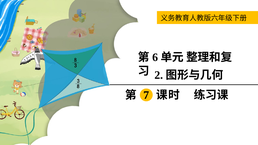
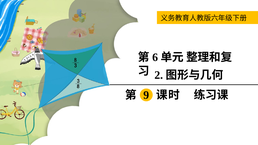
7: 7 -> 9 (146, 95)
